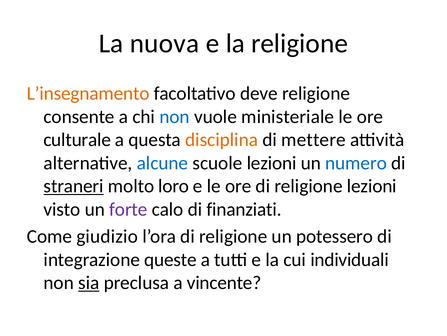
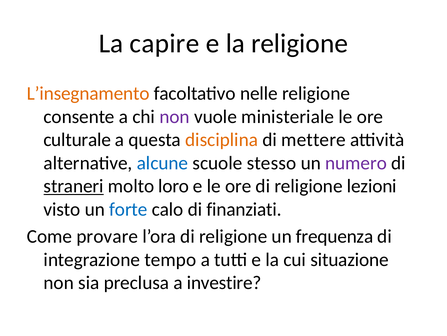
nuova: nuova -> capire (164, 43)
deve: deve -> nelle (259, 93)
non colour: blue -> purple (175, 116)
scuole lezioni: lezioni -> stesso (271, 163)
numero colour: blue -> purple (356, 163)
forte colour: purple -> blue (128, 209)
giudizio: giudizio -> provare (107, 236)
potessero: potessero -> frequenza (335, 236)
queste: queste -> tempo (170, 259)
individuali: individuali -> situazione (350, 259)
sia underline: present -> none (89, 282)
vincente: vincente -> investire (224, 282)
